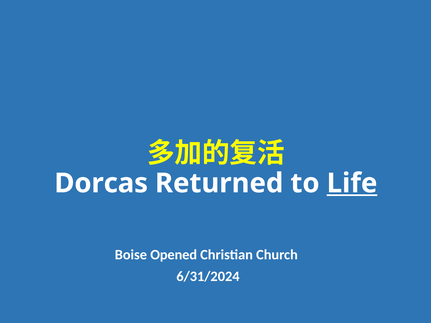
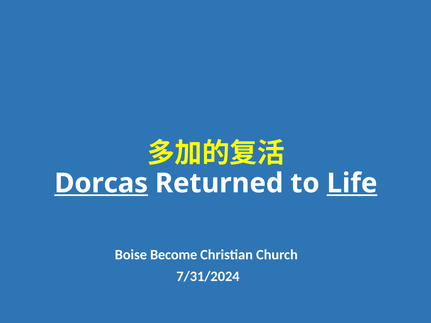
Dorcas underline: none -> present (101, 183)
Opened: Opened -> Become (174, 255)
6/31/2024: 6/31/2024 -> 7/31/2024 (208, 277)
